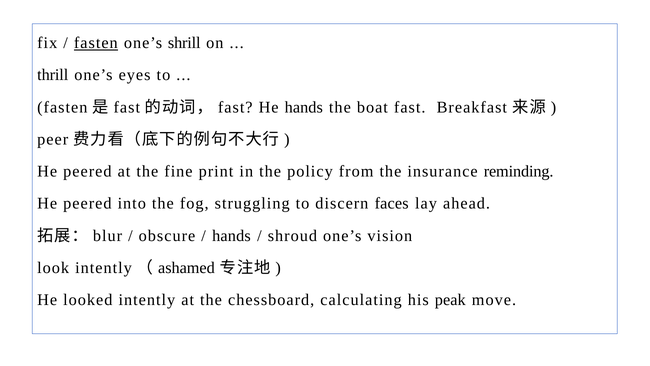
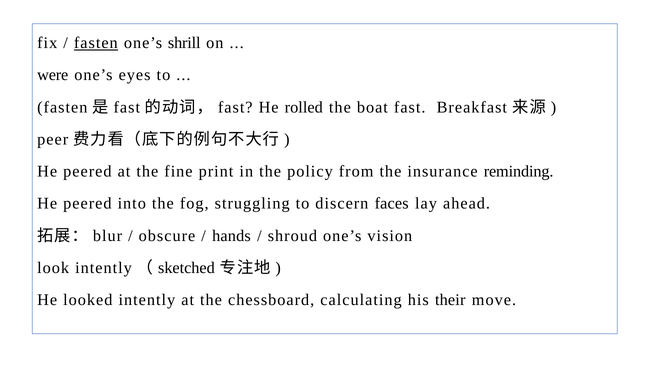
thrill: thrill -> were (53, 75)
He hands: hands -> rolled (304, 107)
ashamed: ashamed -> sketched (186, 268)
peak: peak -> their (450, 300)
